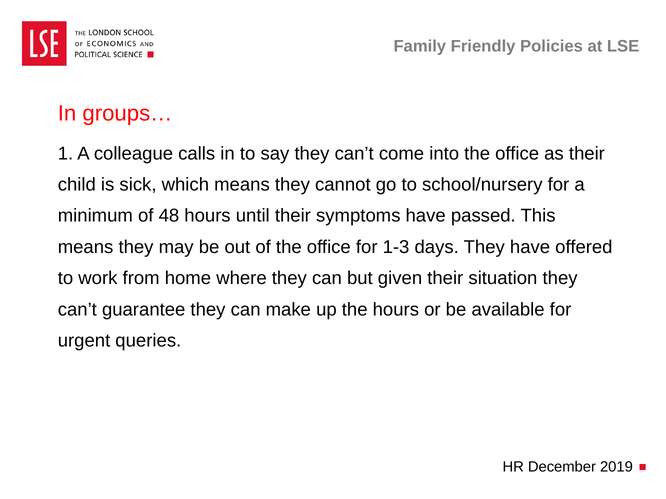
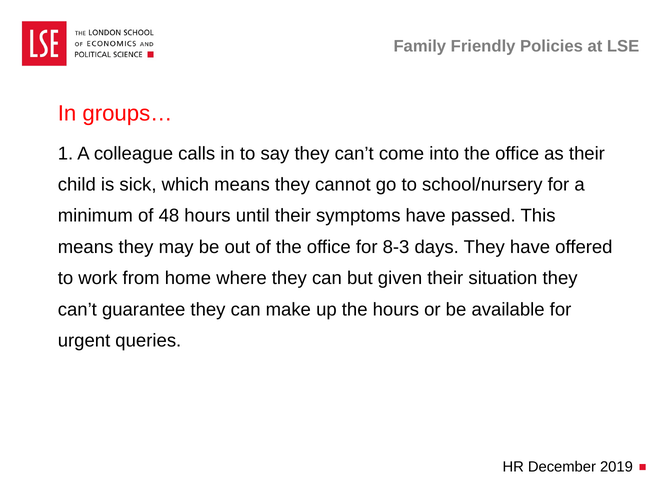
1-3: 1-3 -> 8-3 (396, 247)
